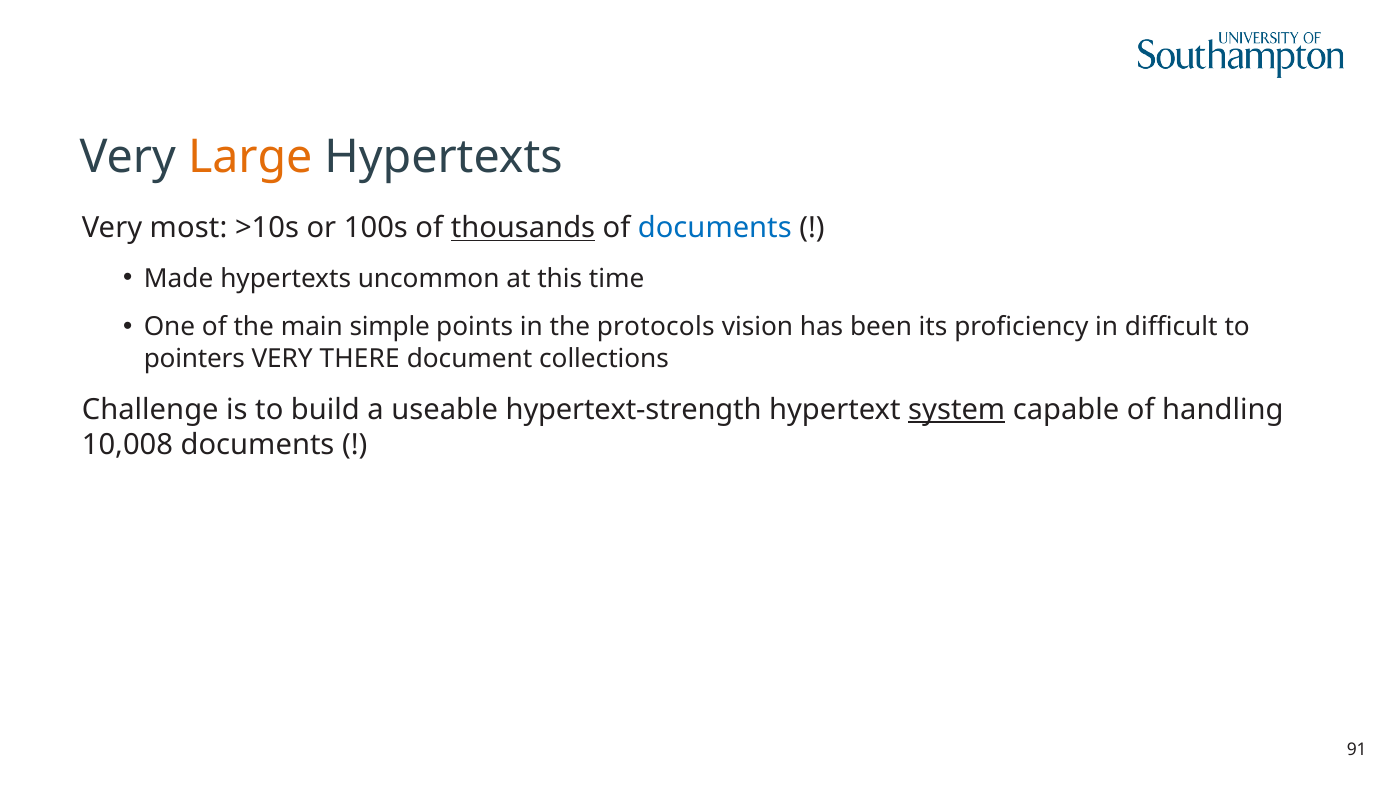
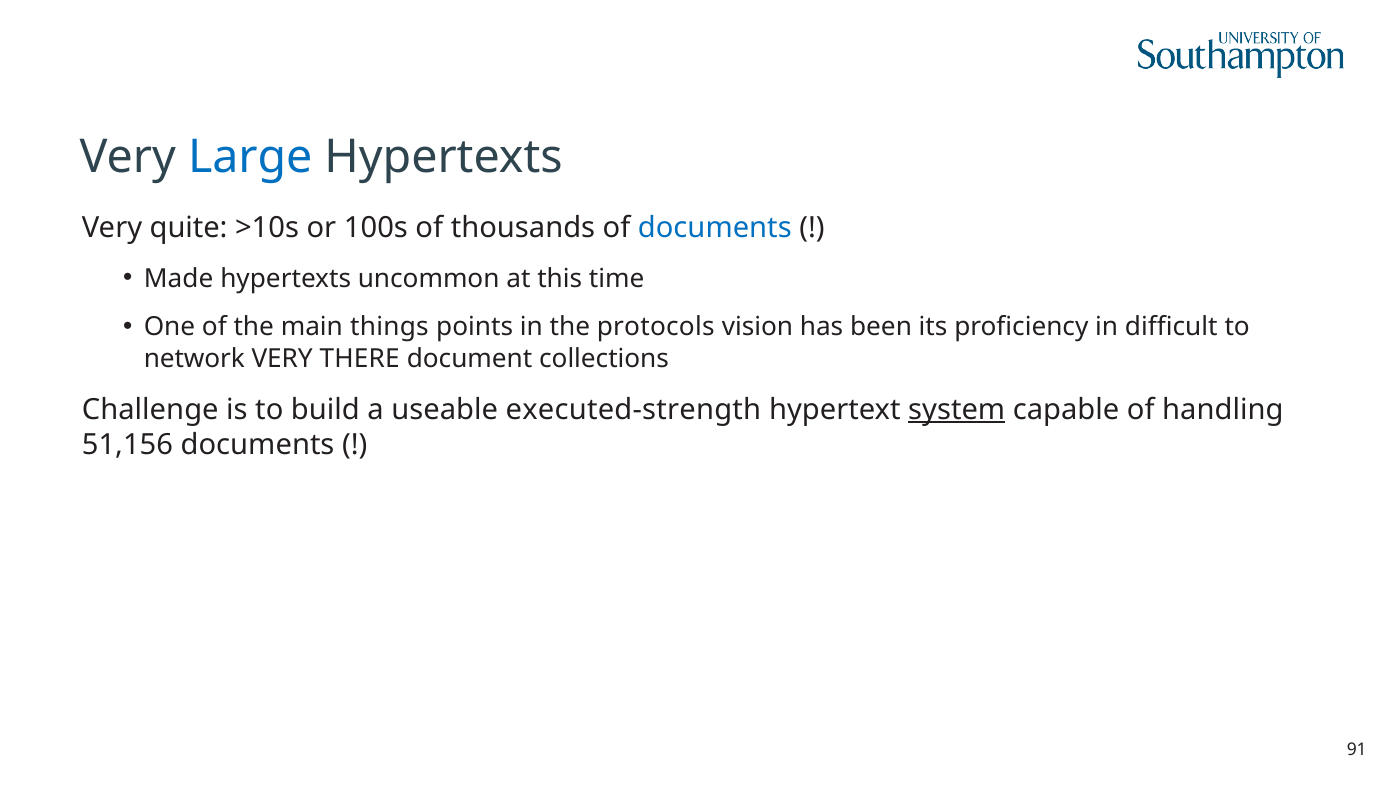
Large colour: orange -> blue (250, 157)
most: most -> quite (189, 228)
thousands underline: present -> none (523, 228)
simple: simple -> things (389, 327)
pointers: pointers -> network (194, 359)
hypertext-strength: hypertext-strength -> executed-strength (633, 410)
10,008: 10,008 -> 51,156 (127, 444)
